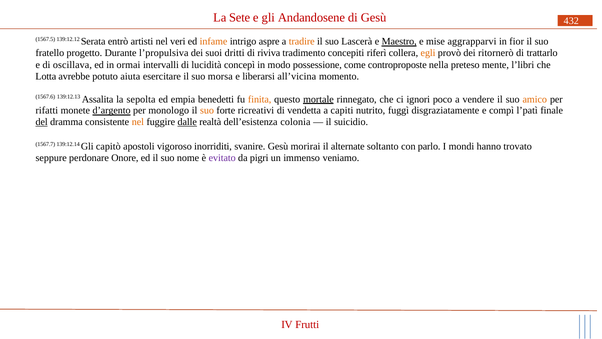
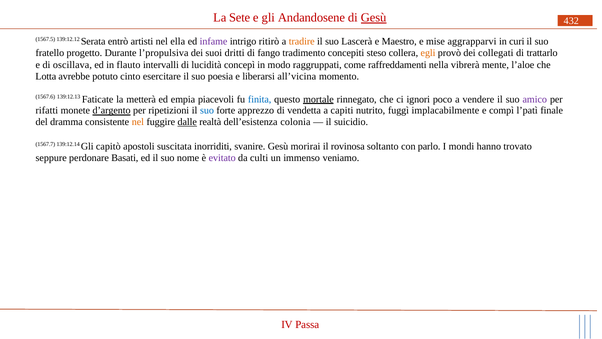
Gesù underline: none -> present (374, 18)
veri: veri -> ella (178, 42)
infame colour: orange -> purple (214, 42)
aspre: aspre -> ritirò (269, 42)
Maestro underline: present -> none (399, 42)
fior: fior -> curi (517, 42)
riviva: riviva -> fango (269, 53)
riferì: riferì -> steso (377, 53)
ritornerò: ritornerò -> collegati (496, 53)
ormai: ormai -> flauto (128, 65)
possessione: possessione -> raggruppati (317, 65)
controproposte: controproposte -> raffreddamenti (397, 65)
preteso: preteso -> vibrerà (465, 65)
l’libri: l’libri -> l’aloe (523, 65)
aiuta: aiuta -> cinto (130, 76)
morsa: morsa -> poesia (220, 76)
Assalita: Assalita -> Faticate (98, 99)
sepolta: sepolta -> metterà (141, 99)
benedetti: benedetti -> piacevoli (216, 99)
finita colour: orange -> blue (260, 99)
amico colour: orange -> purple (535, 99)
monologo: monologo -> ripetizioni (169, 111)
suo colour: orange -> blue (207, 111)
ricreativi: ricreativi -> apprezzo (256, 111)
disgraziatamente: disgraziatamente -> implacabilmente (445, 111)
del underline: present -> none (42, 122)
vigoroso: vigoroso -> suscitata (174, 147)
alternate: alternate -> rovinosa (348, 147)
Onore: Onore -> Basati (125, 158)
pigri: pigri -> culti (259, 158)
Frutti: Frutti -> Passa (307, 325)
